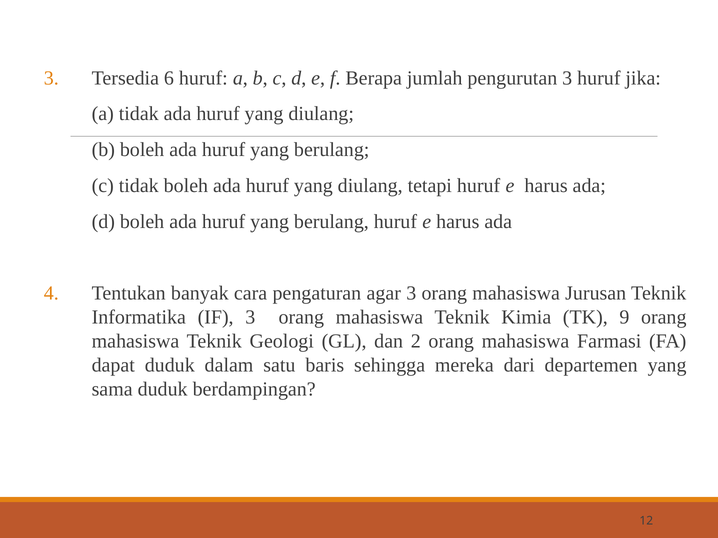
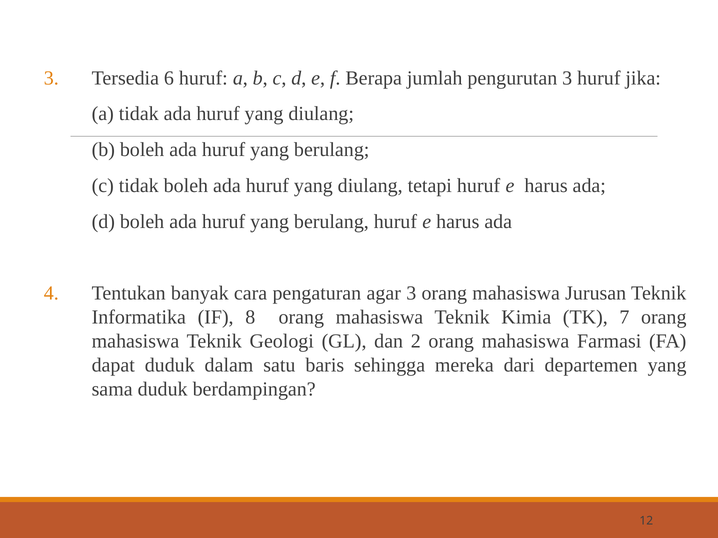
IF 3: 3 -> 8 (250, 318)
9: 9 -> 7 (624, 318)
